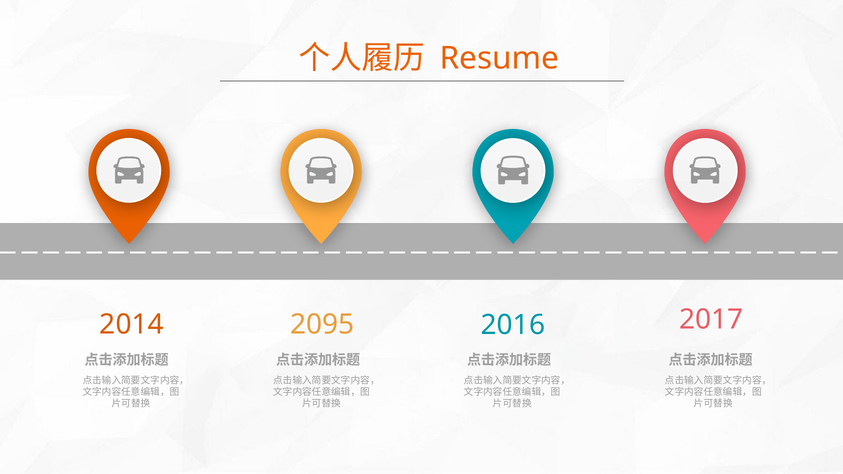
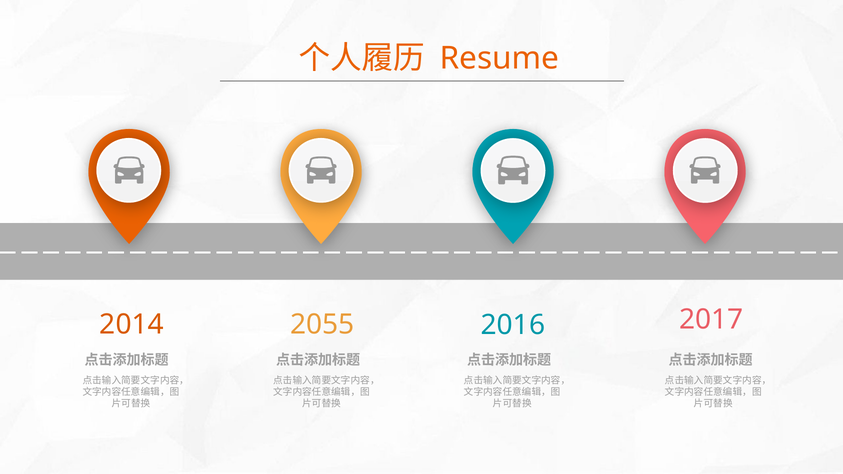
2095: 2095 -> 2055 (322, 324)
